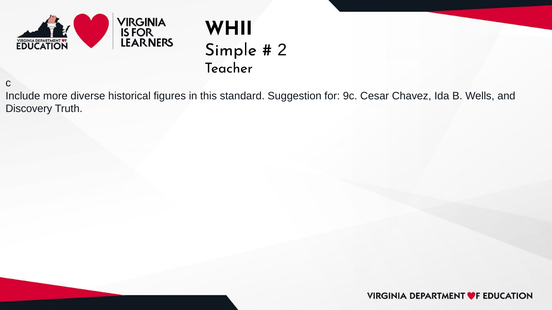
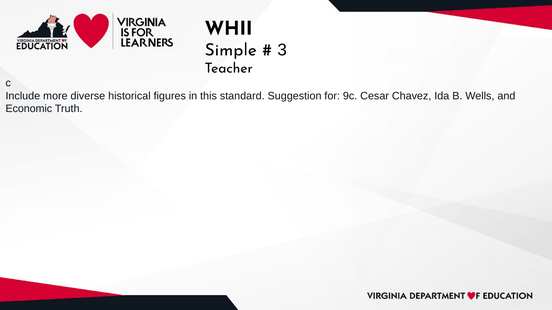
2: 2 -> 3 (282, 50)
Discovery: Discovery -> Economic (29, 109)
